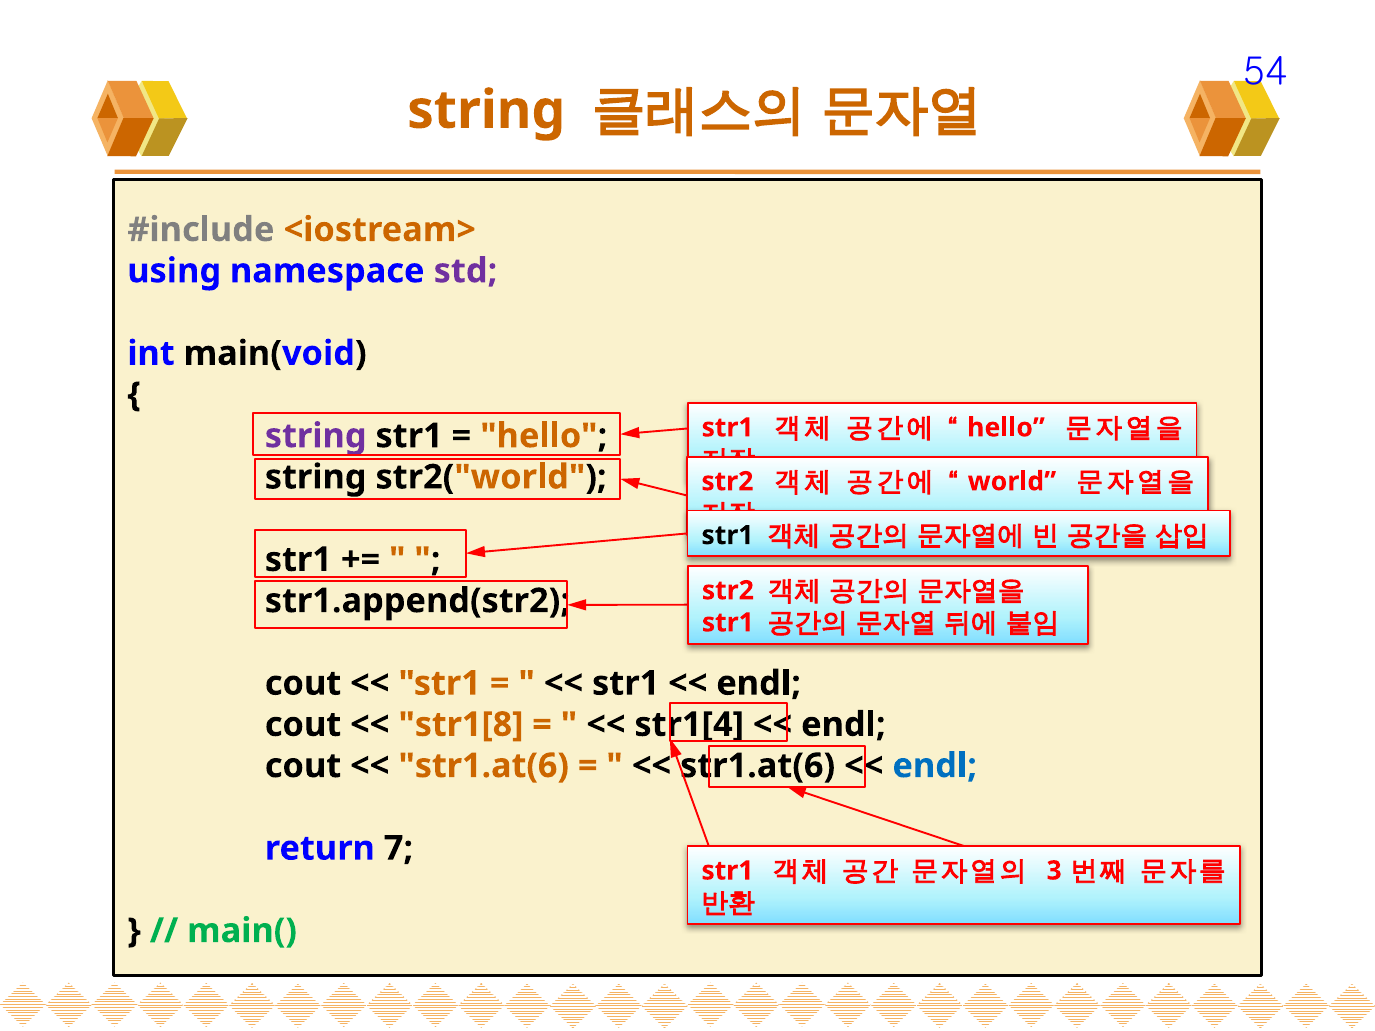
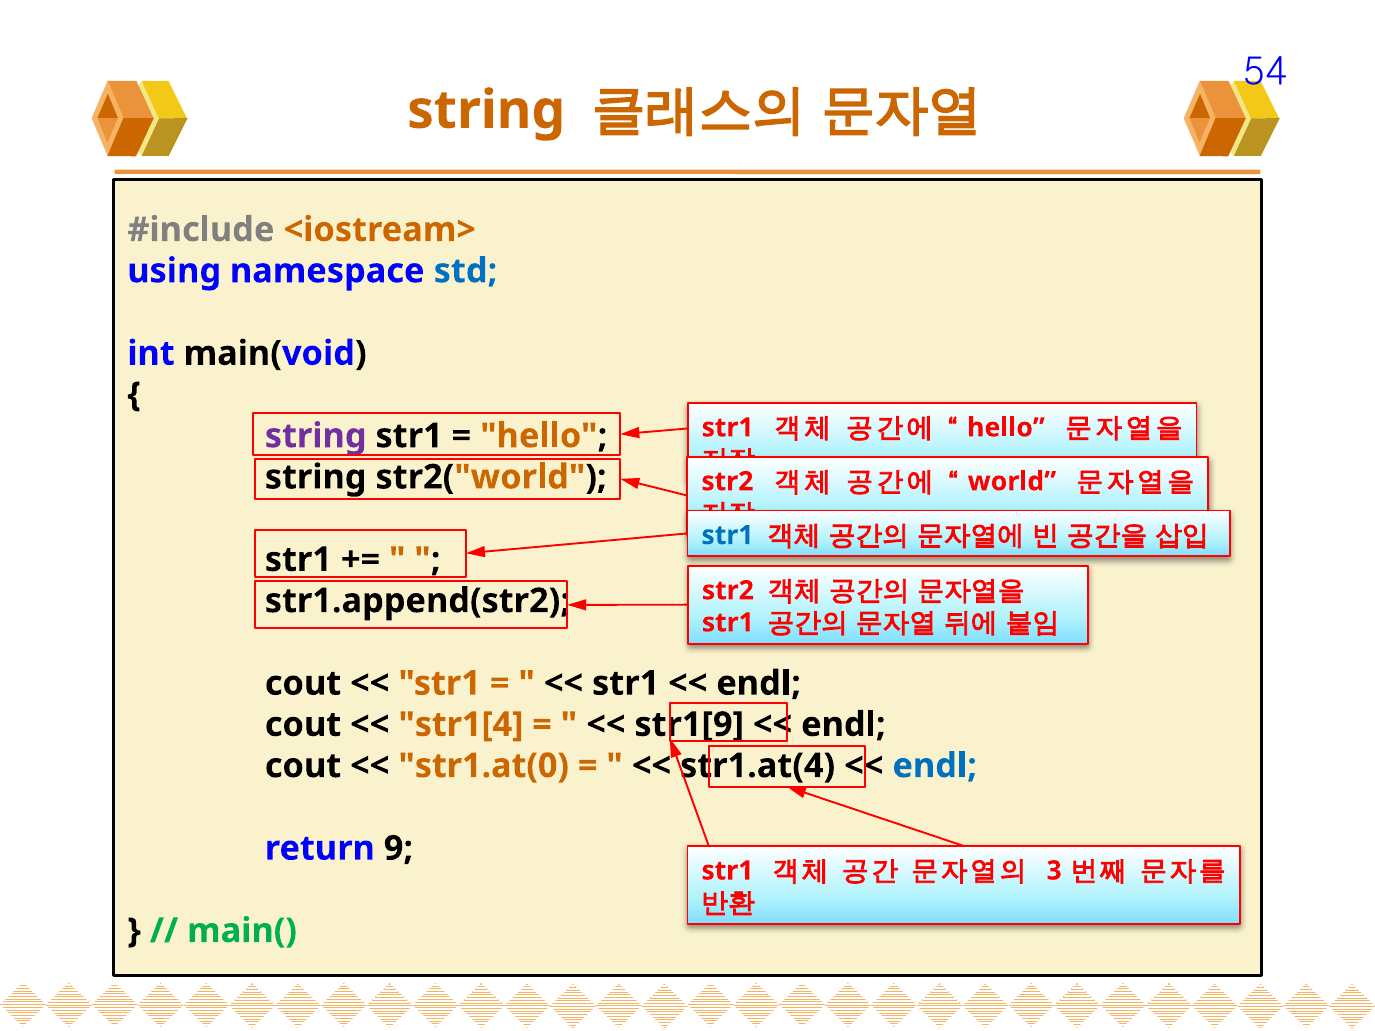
std colour: purple -> blue (465, 271)
str1 colour: black -> blue (727, 535)
str1[8: str1[8 -> str1[4 (461, 725)
str1[4: str1[4 -> str1[9 (689, 725)
str1.at(6: str1.at(6 -> str1.at(0 (484, 766)
str1.at(6: str1.at(6 -> str1.at(4 (758, 766)
7: 7 -> 9 (398, 849)
